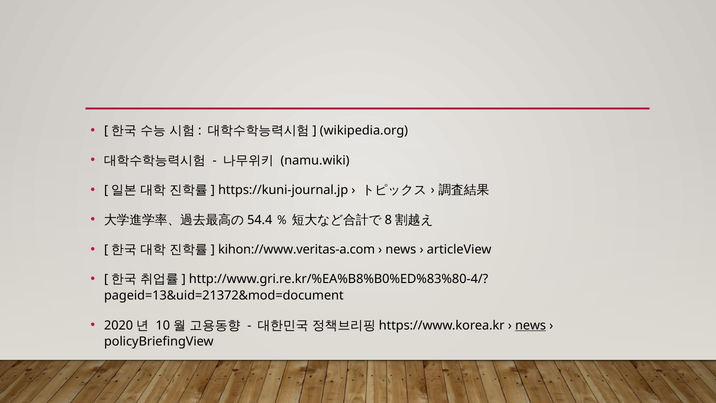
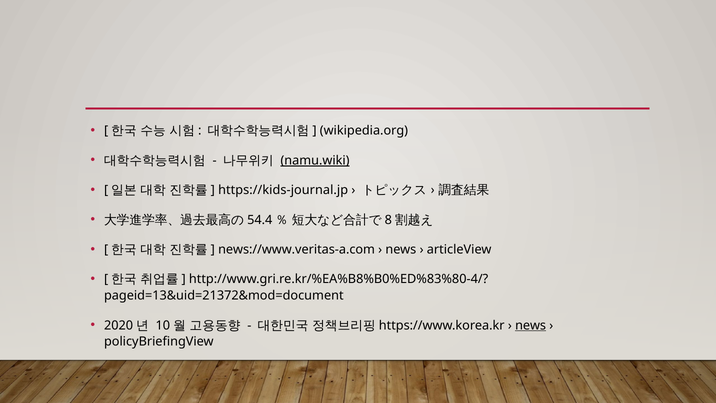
namu.wiki underline: none -> present (315, 160)
https://kuni-journal.jp: https://kuni-journal.jp -> https://kids-journal.jp (283, 190)
kihon://www.veritas-a.com: kihon://www.veritas-a.com -> news://www.veritas-a.com (297, 249)
